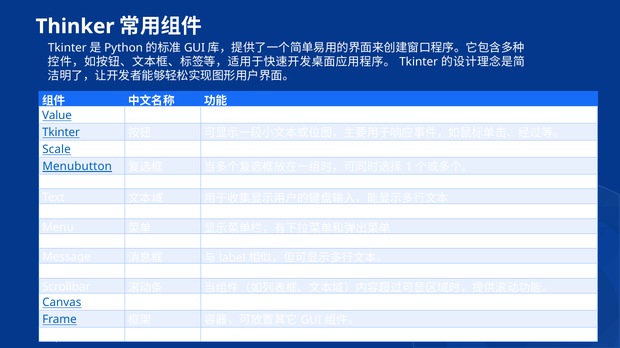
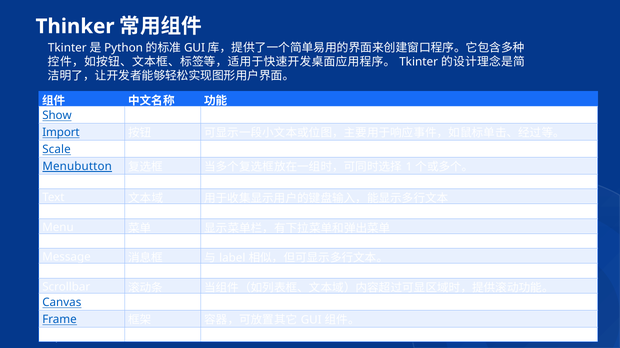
Value: Value -> Show (57, 115)
Tkinter: Tkinter -> Import (61, 132)
